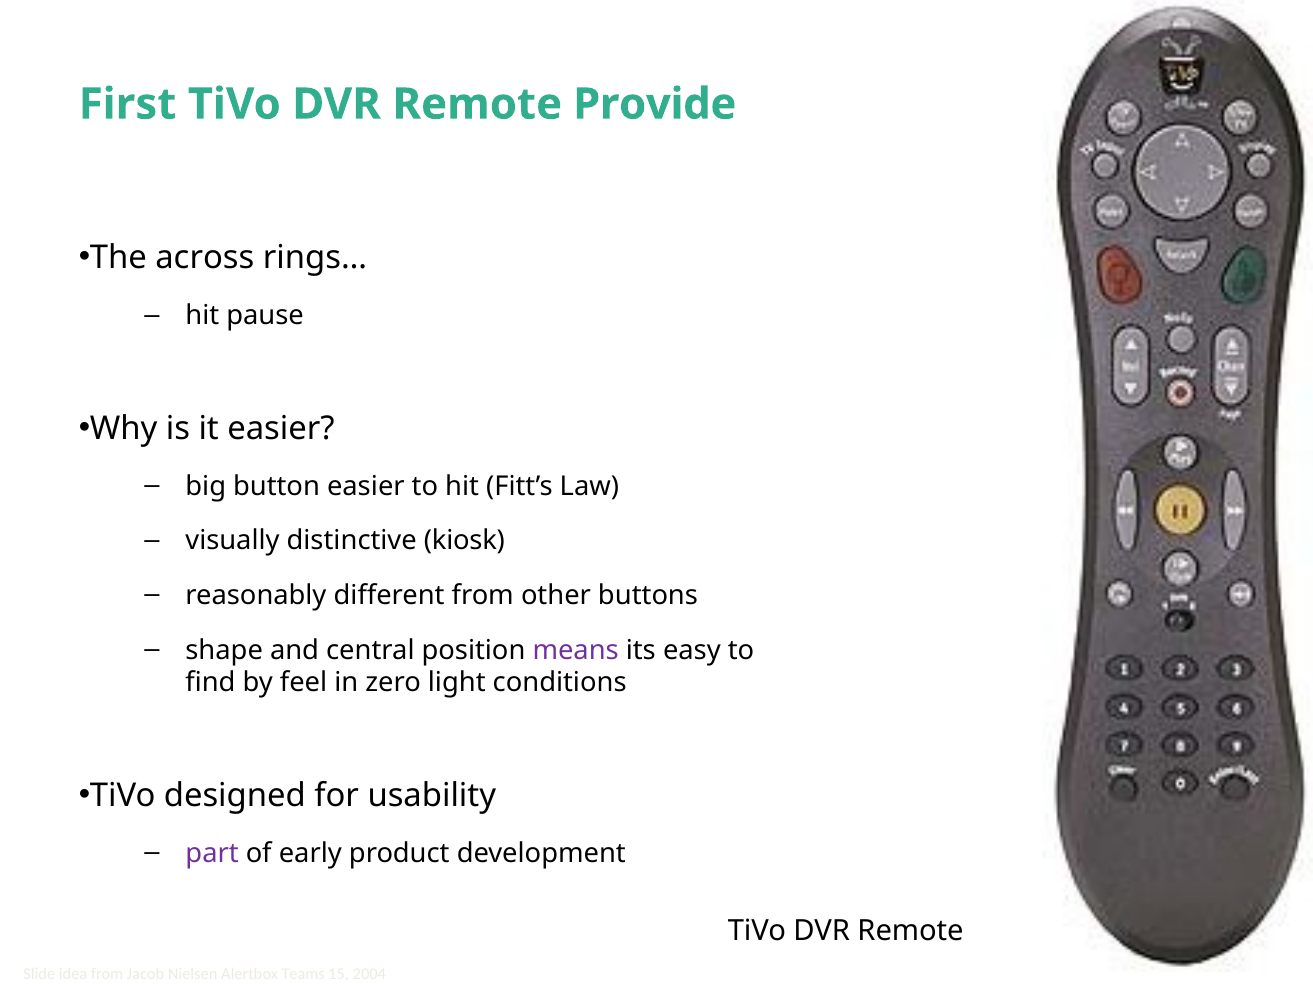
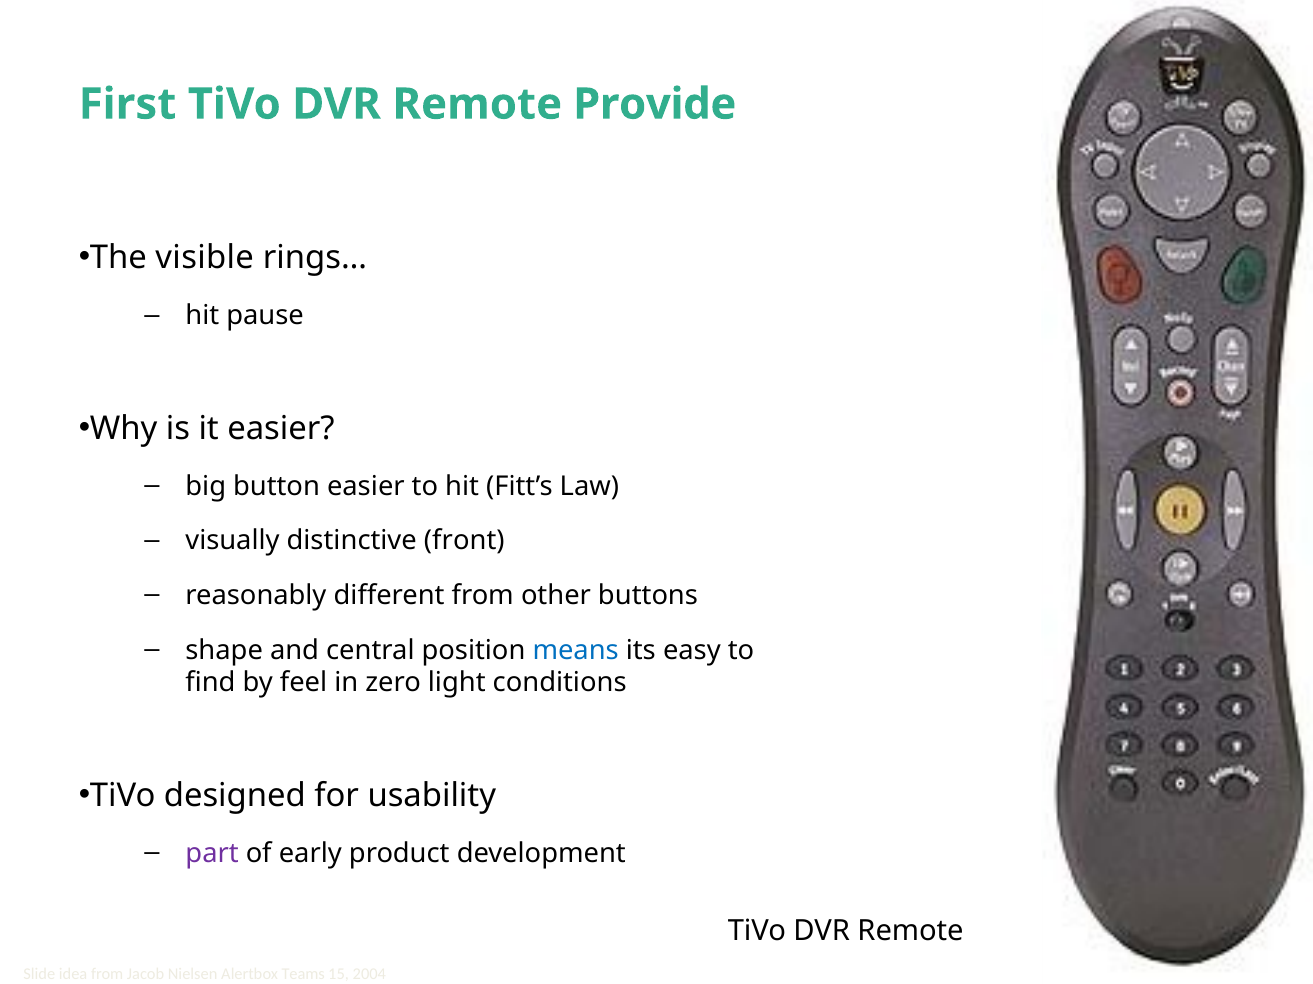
across: across -> visible (205, 258)
kiosk: kiosk -> front (464, 541)
means colour: purple -> blue (576, 651)
